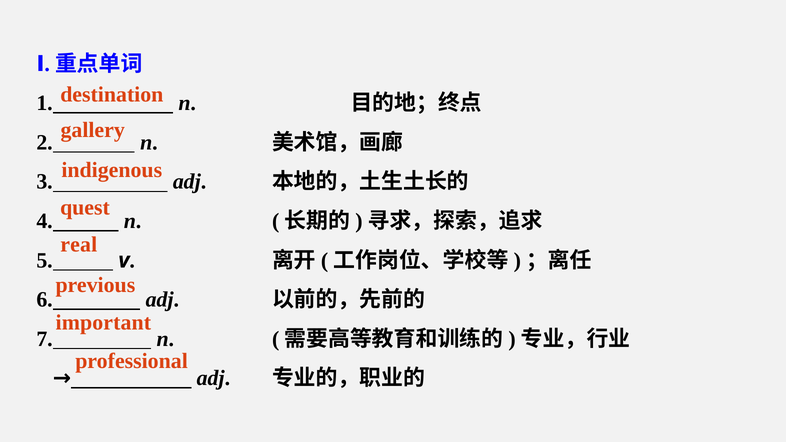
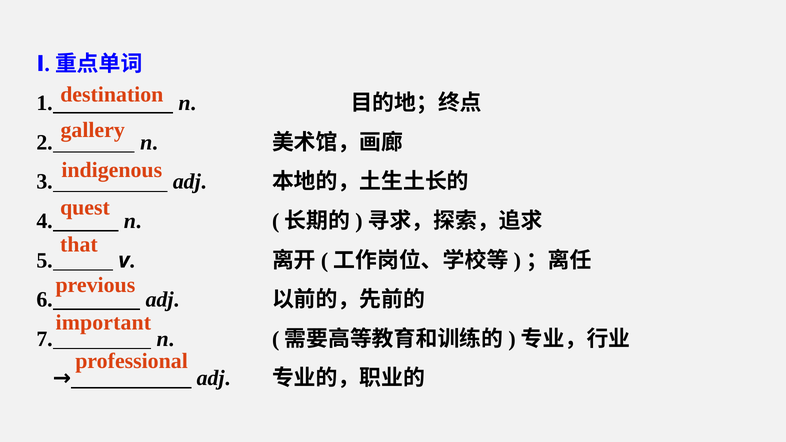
real: real -> that (79, 245)
